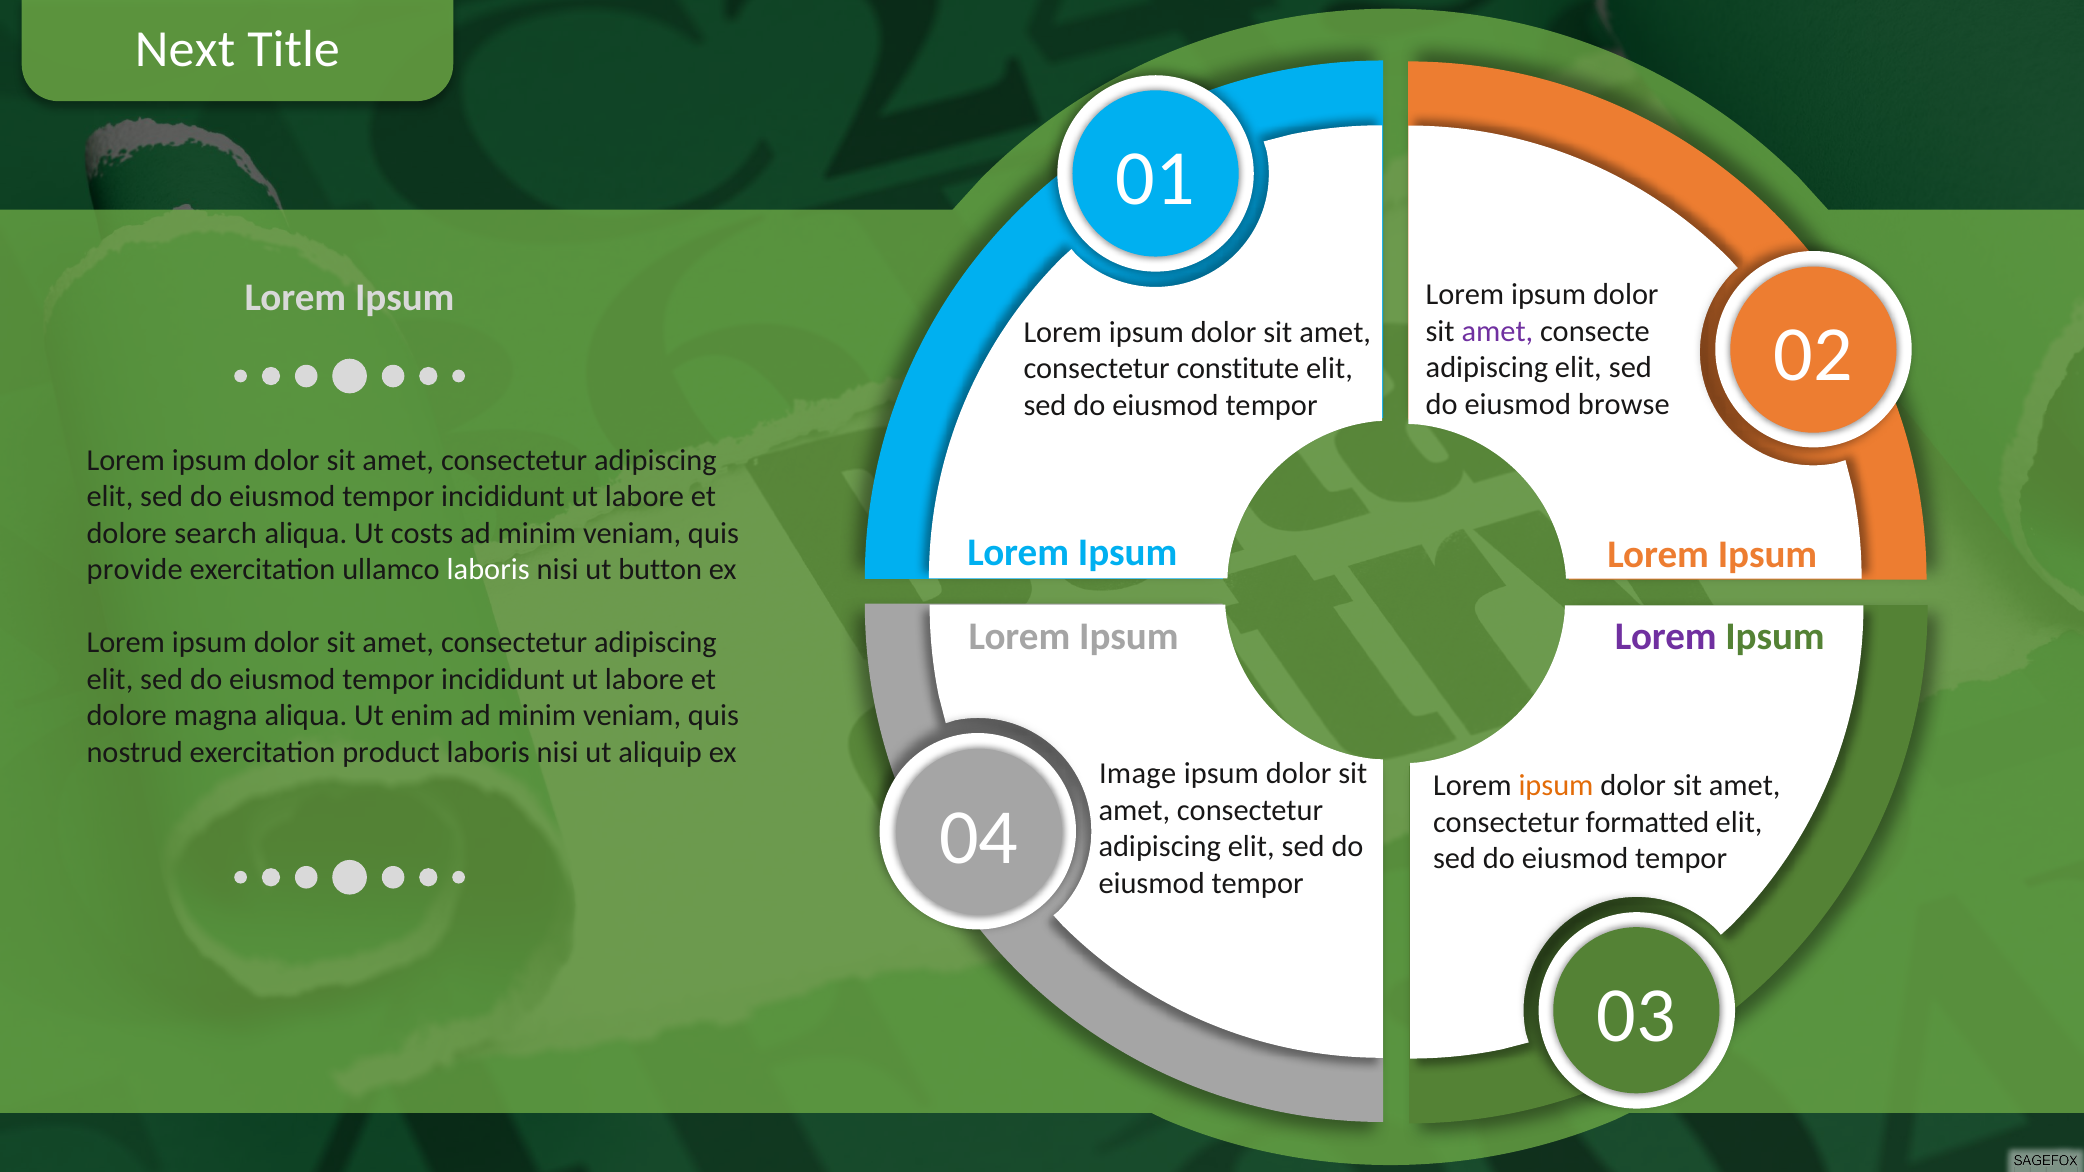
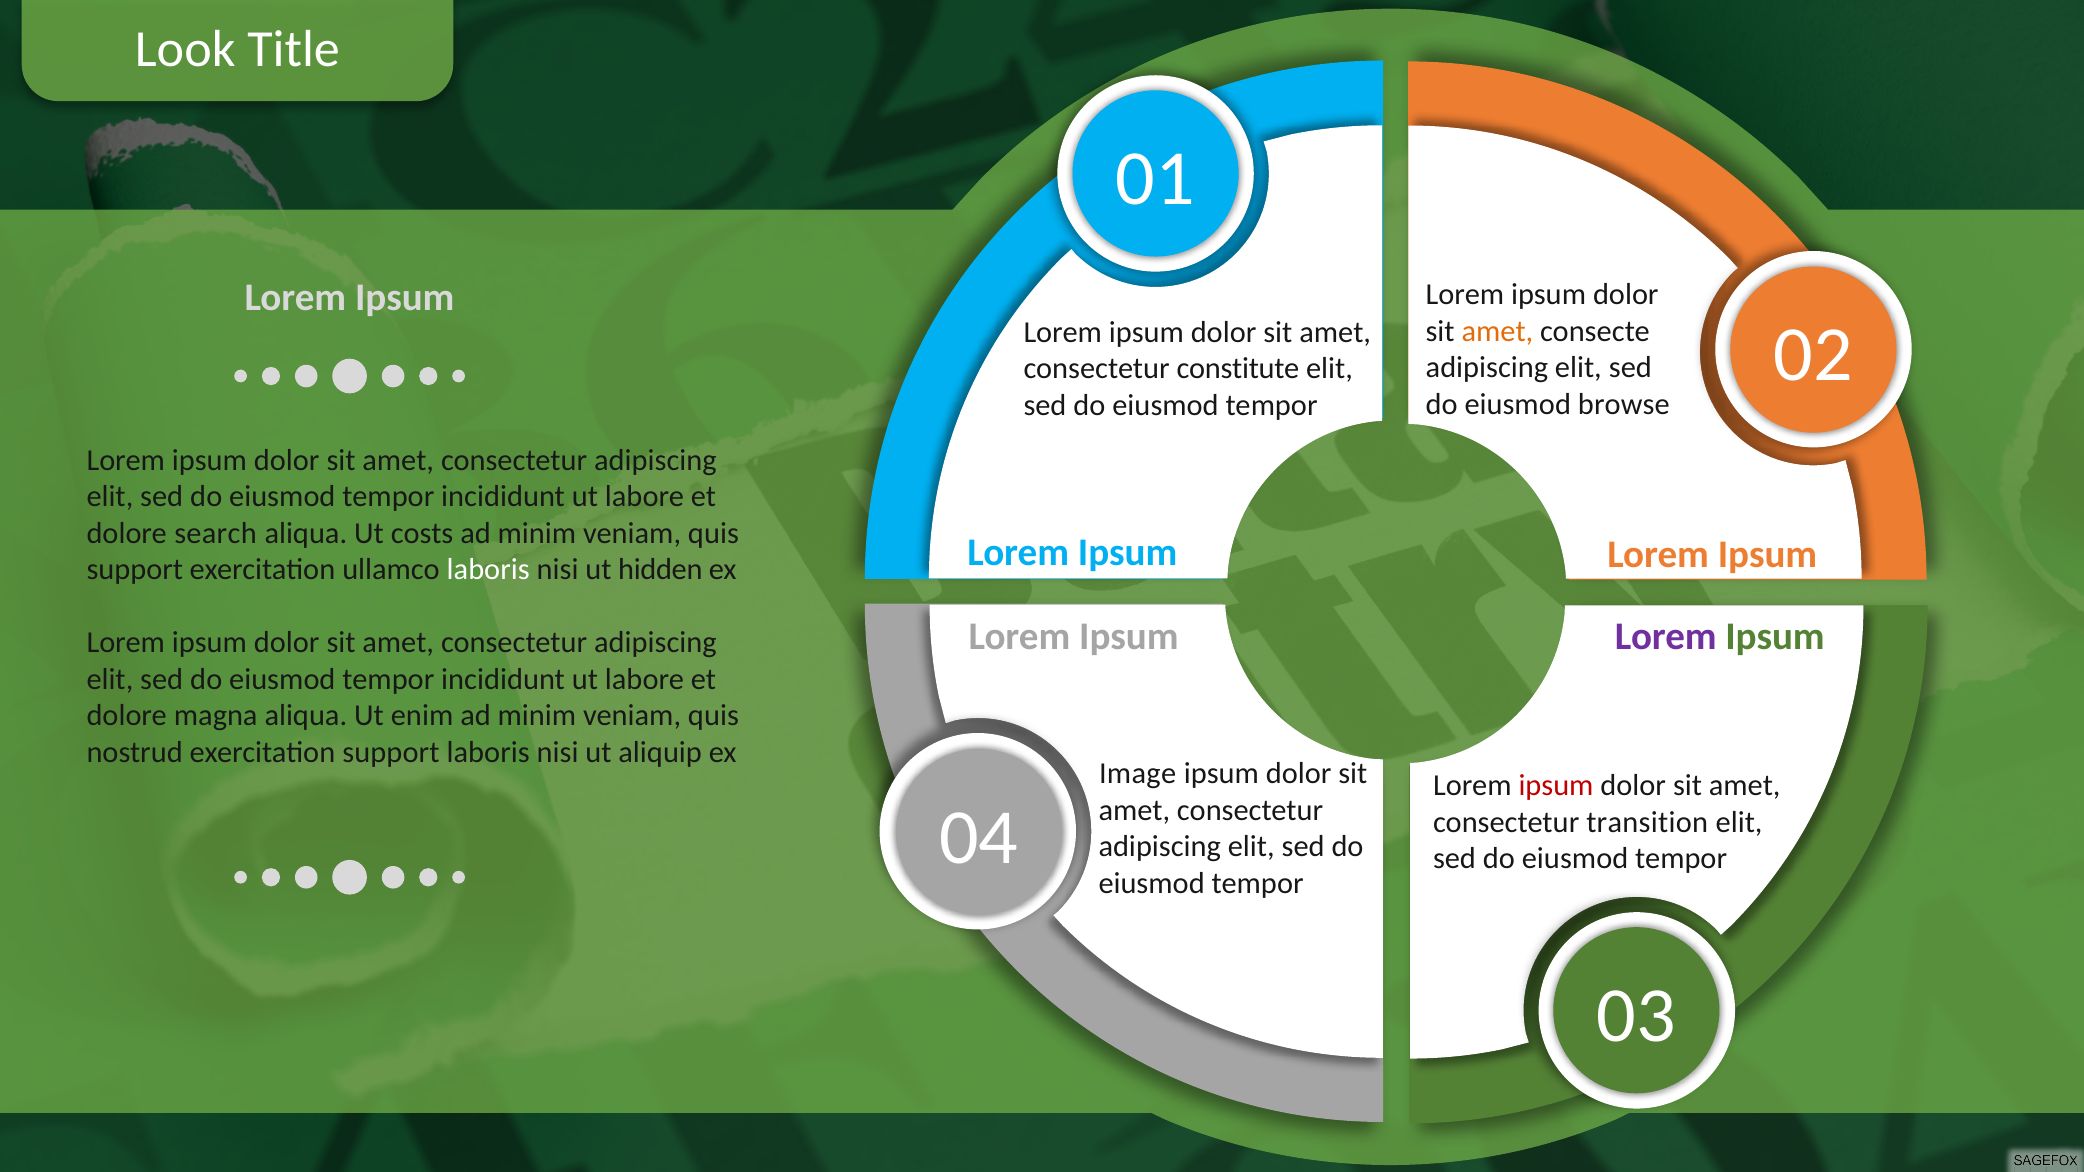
Next: Next -> Look (185, 49)
amet colour: purple -> orange (1497, 331)
provide: provide -> support (135, 570)
button: button -> hidden (660, 570)
exercitation product: product -> support (391, 752)
ipsum colour: orange -> red (1556, 786)
formatted: formatted -> transition (1647, 823)
